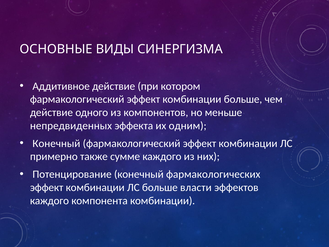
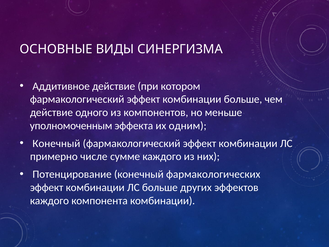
непредвиденных: непредвиденных -> уполномоченным (71, 126)
также: также -> числе (94, 156)
власти: власти -> других (196, 187)
